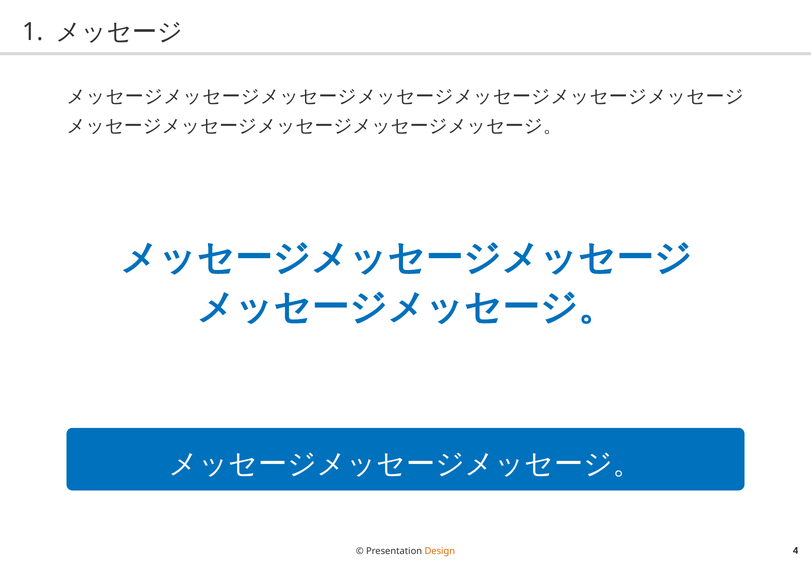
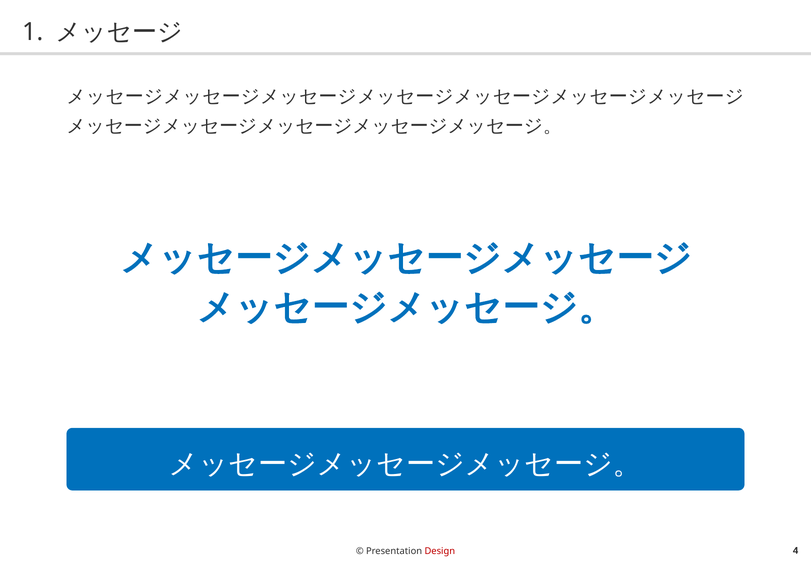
Design colour: orange -> red (440, 550)
